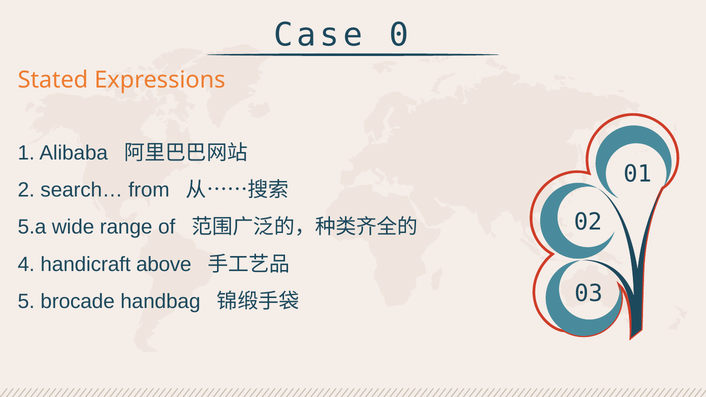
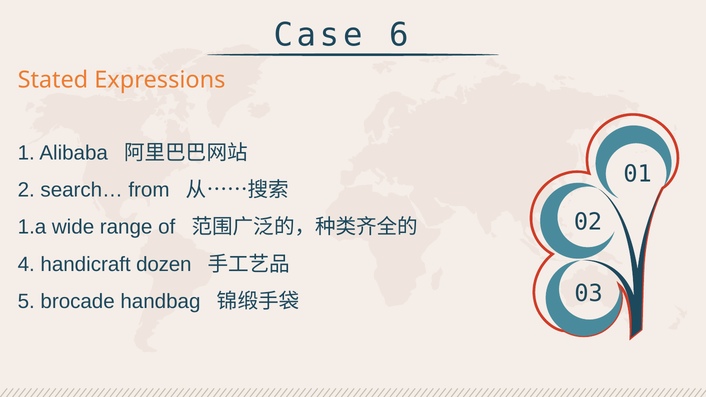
0: 0 -> 6 (399, 35)
5.a: 5.a -> 1.a (32, 227)
above: above -> dozen (164, 264)
